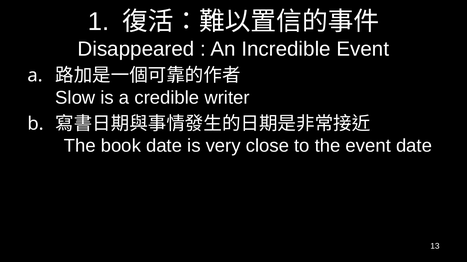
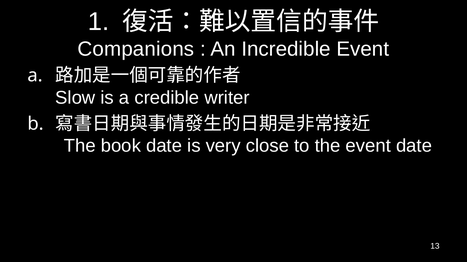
Disappeared: Disappeared -> Companions (136, 49)
